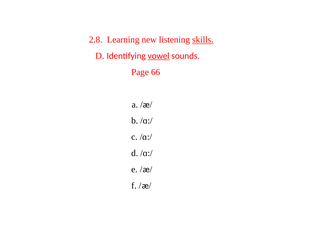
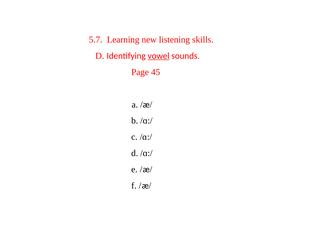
2.8: 2.8 -> 5.7 (96, 40)
skills underline: present -> none (203, 40)
66: 66 -> 45 (156, 72)
